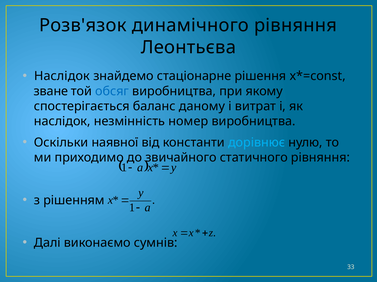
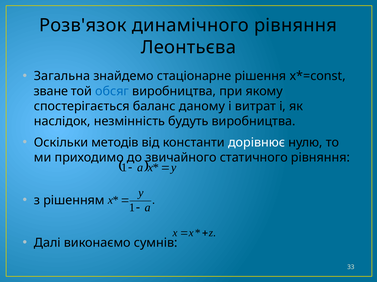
Наслідок: Наслідок -> Загальна (62, 76)
номер: номер -> будуть (188, 122)
наявної: наявної -> методів (115, 143)
дорівнює colour: light blue -> white (257, 143)
